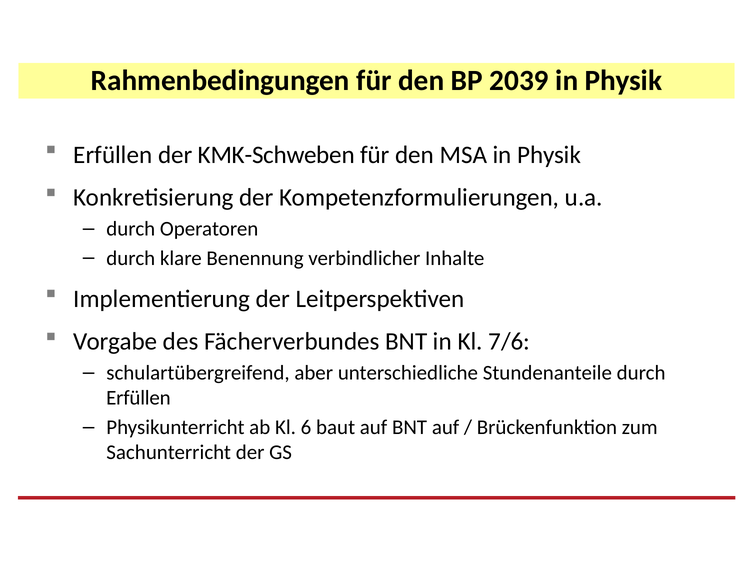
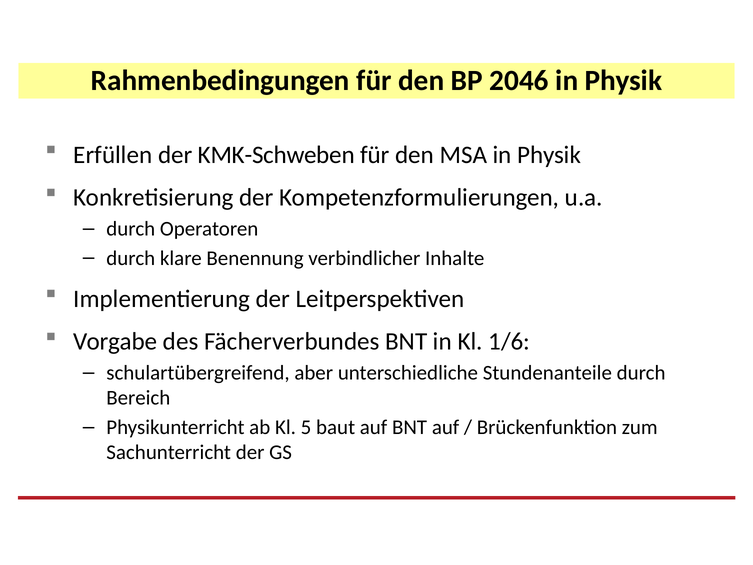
2039: 2039 -> 2046 (519, 80)
7/6: 7/6 -> 1/6 (509, 341)
Erfüllen: Erfüllen -> Bereich (138, 398)
6: 6 -> 5 (306, 427)
